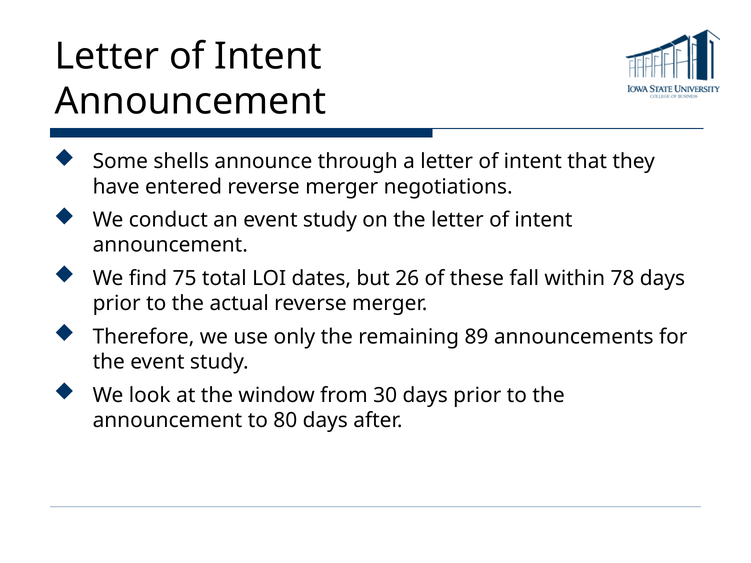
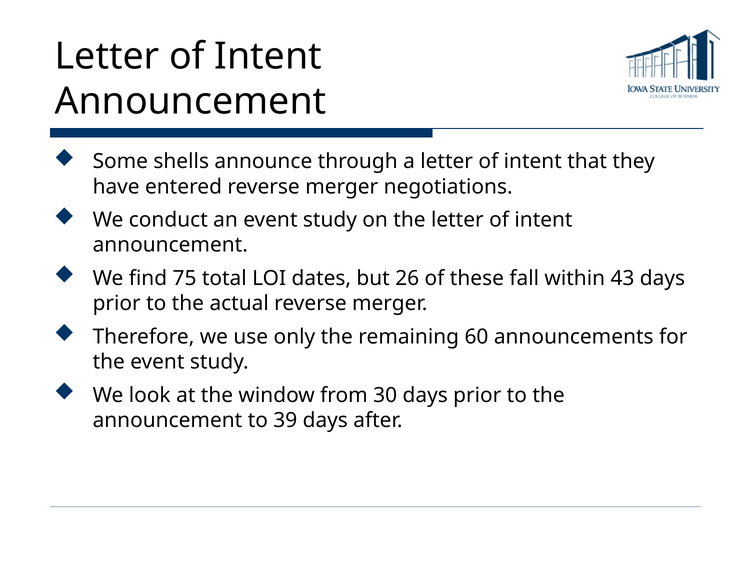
78: 78 -> 43 (622, 279)
89: 89 -> 60 (476, 337)
80: 80 -> 39 (285, 420)
